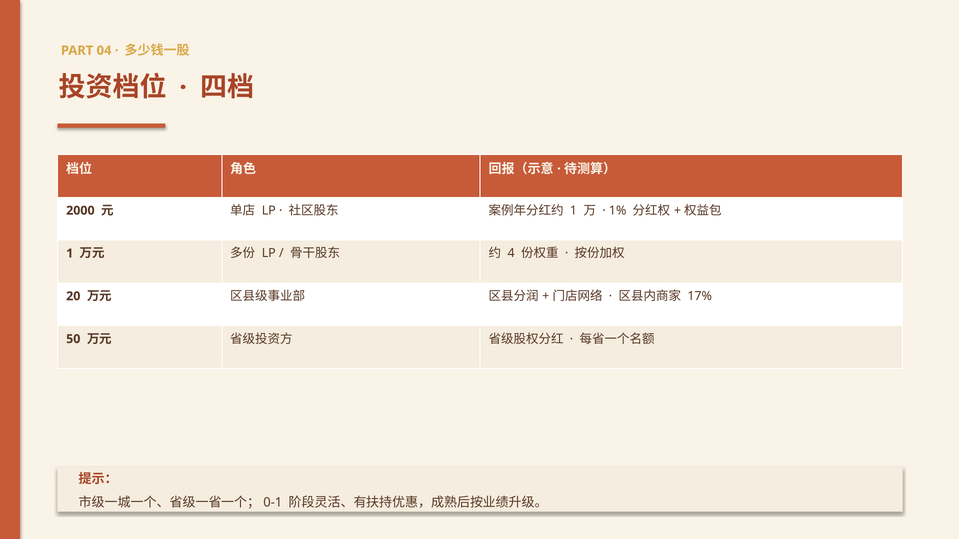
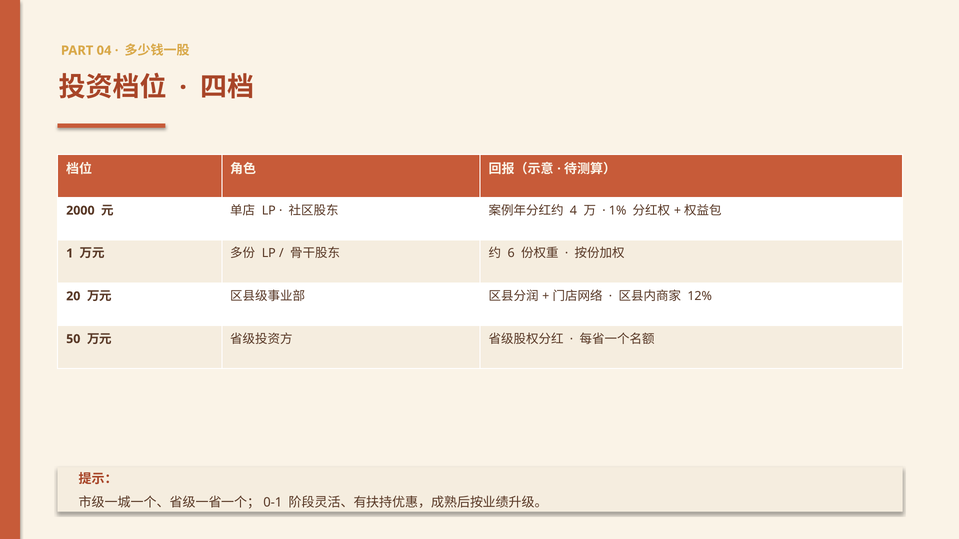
1: 1 -> 4 (573, 211)
4: 4 -> 6 (511, 254)
17%: 17% -> 12% (700, 296)
